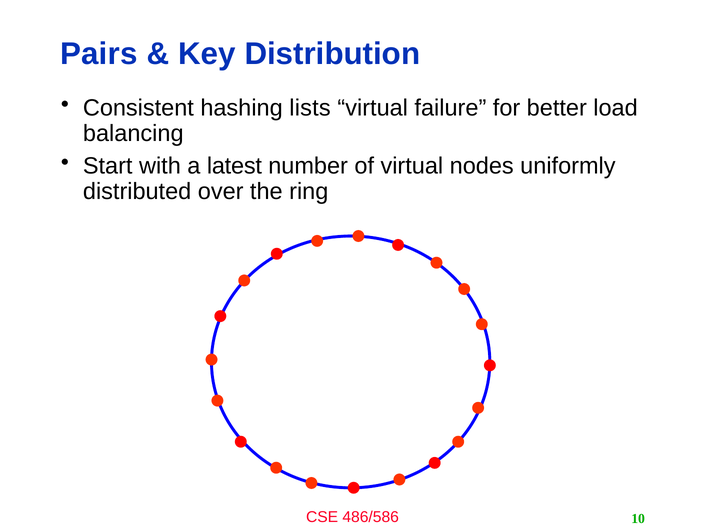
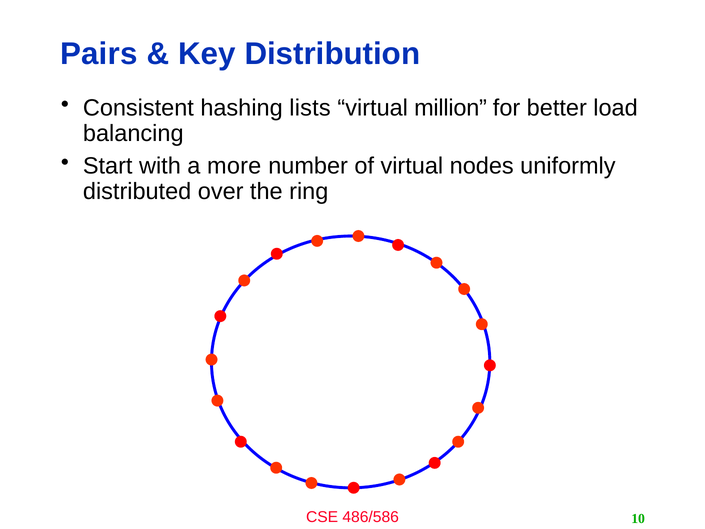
failure: failure -> million (451, 108)
latest: latest -> more (234, 166)
